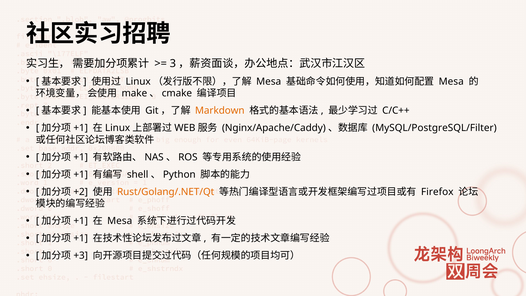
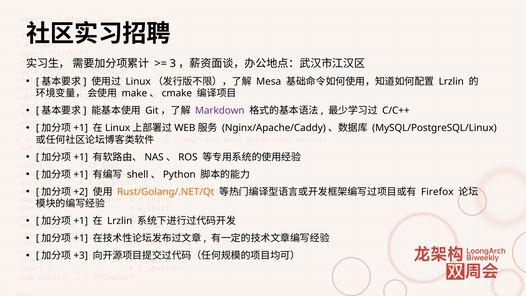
Mesa: Mesa -> Lrzlin (451, 82)
Markdown colour: orange -> purple (220, 111)
MySQL/PostgreSQL/Filter: MySQL/PostgreSQL/Filter -> MySQL/PostgreSQL/Linux (434, 128)
Mesa: Mesa -> Lrzlin (120, 221)
